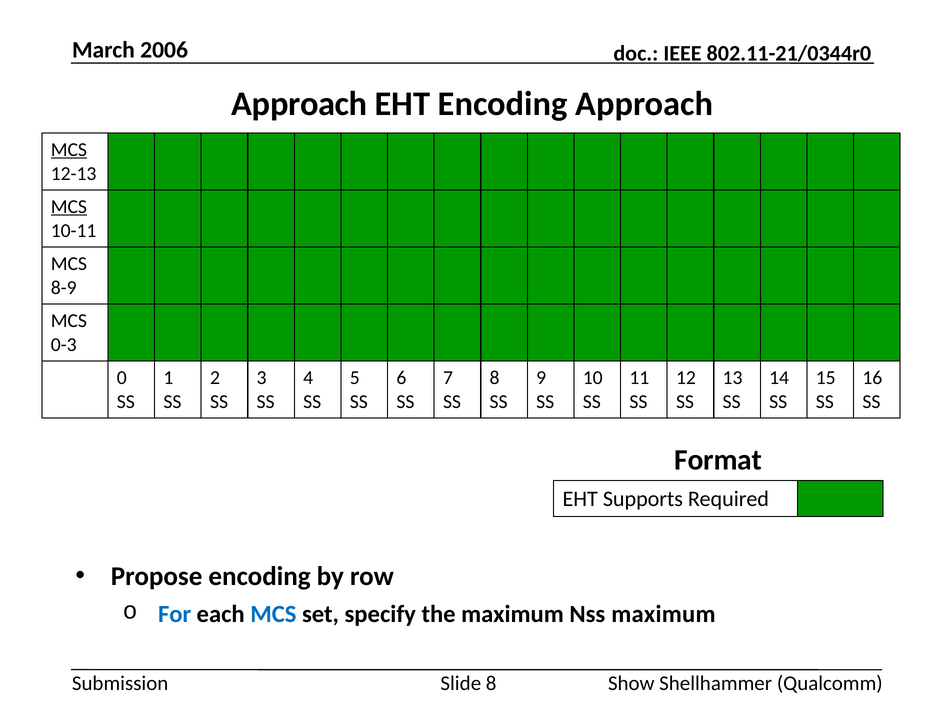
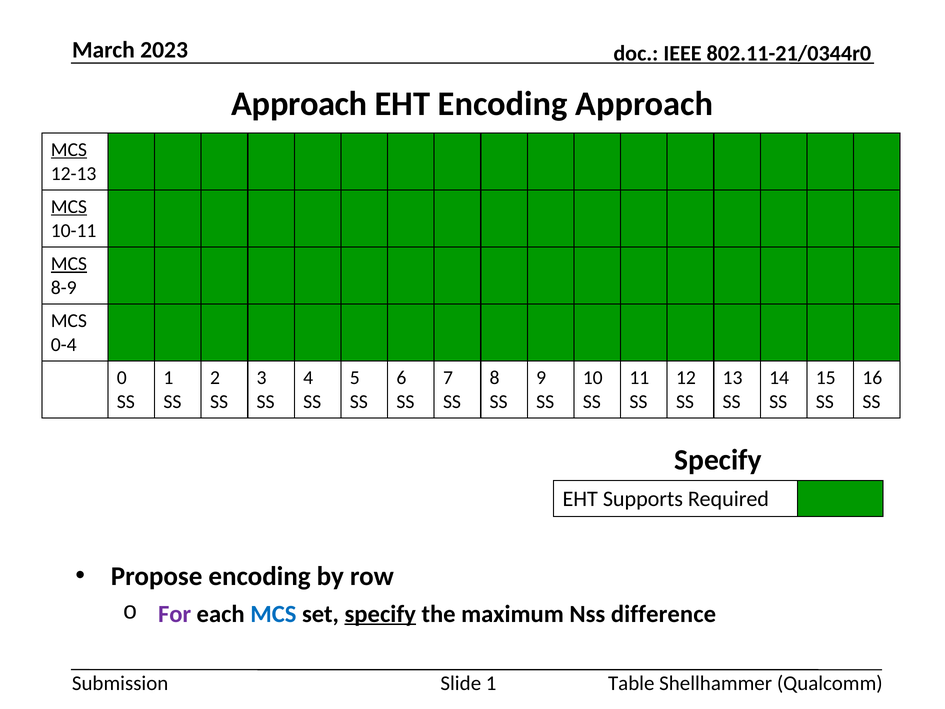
2006: 2006 -> 2023 (164, 50)
MCS underline: none -> present (69, 264)
0-3: 0-3 -> 0-4 (64, 345)
Format: Format -> Specify (718, 460)
For colour: blue -> purple (175, 614)
specify underline: none -> present (380, 614)
Nss maximum: maximum -> difference (663, 614)
Slide 8: 8 -> 1 (491, 683)
Show: Show -> Table (631, 683)
